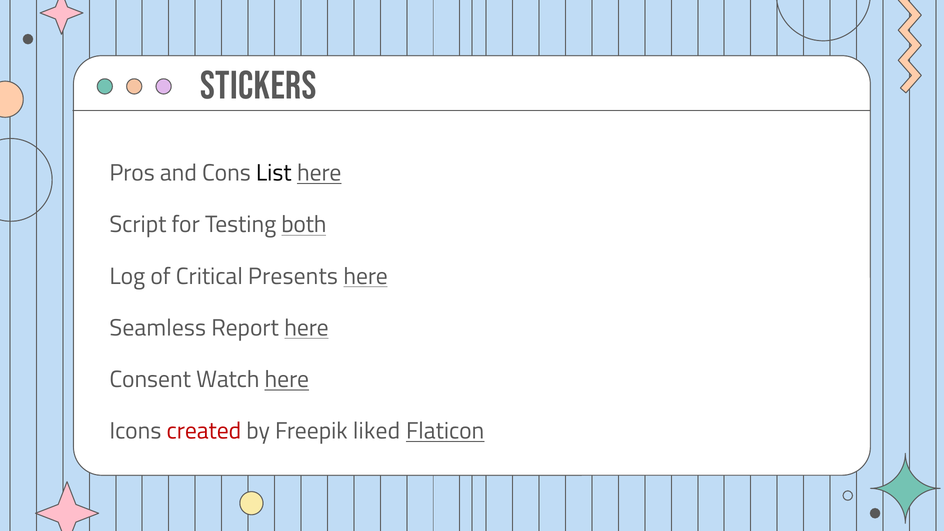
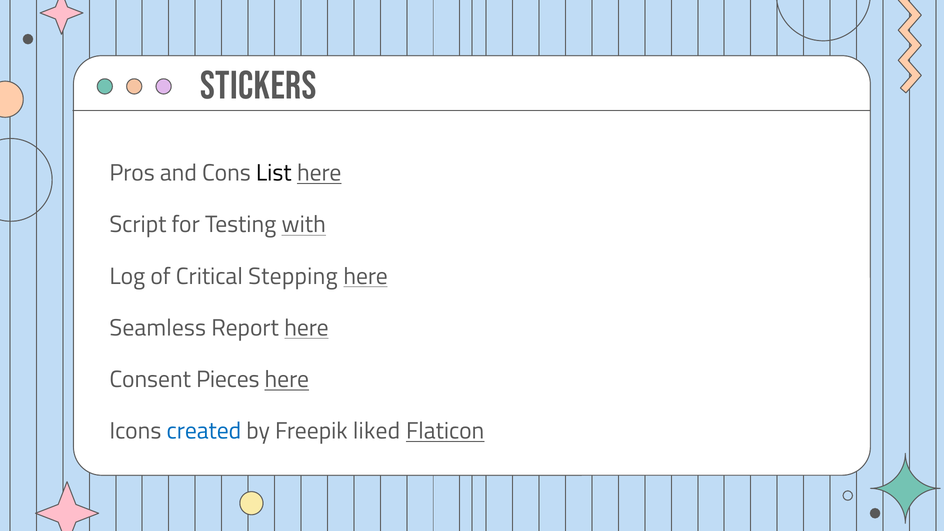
both: both -> with (304, 225)
Presents: Presents -> Stepping (293, 276)
Watch: Watch -> Pieces (228, 379)
created colour: red -> blue (204, 431)
